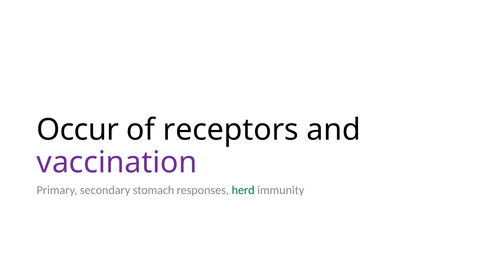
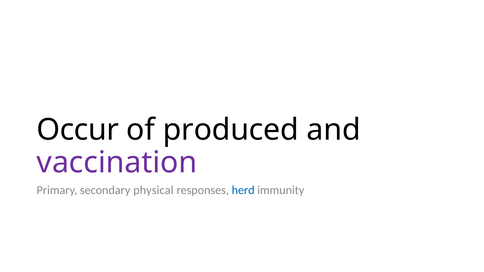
receptors: receptors -> produced (231, 130)
stomach: stomach -> physical (153, 190)
herd colour: green -> blue (243, 190)
